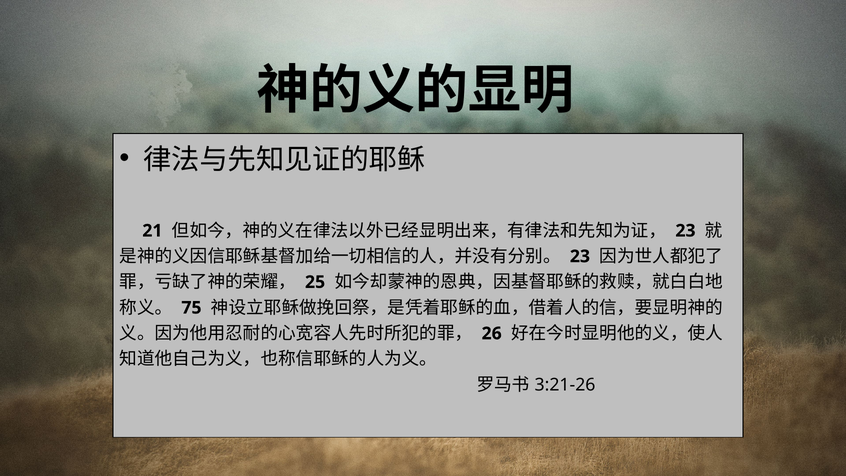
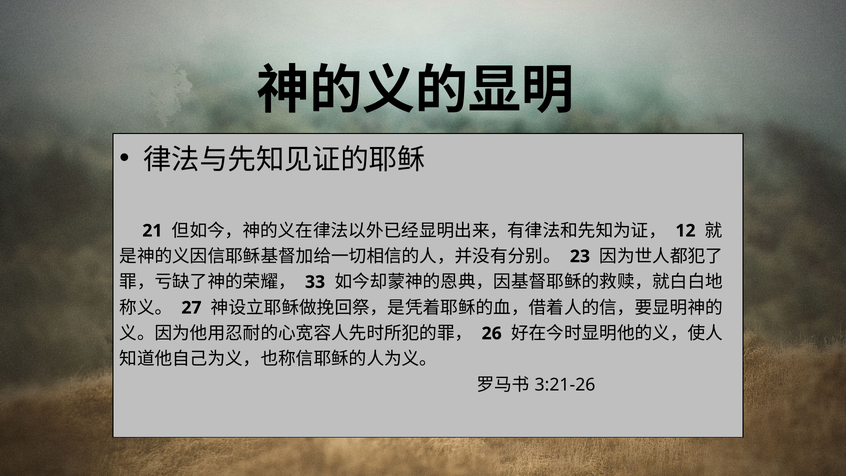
23: 23 -> 12 (685, 231)
25: 25 -> 33 (315, 282)
75: 75 -> 27 (191, 308)
